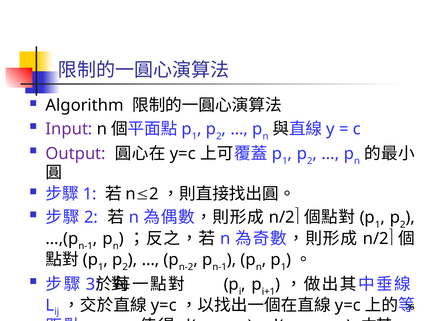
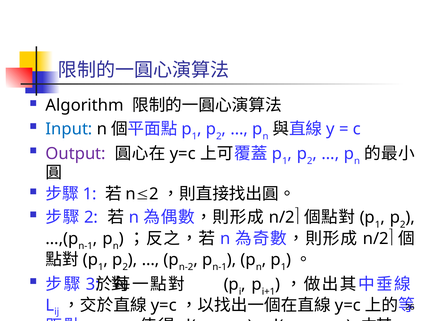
Input colour: purple -> blue (69, 129)
